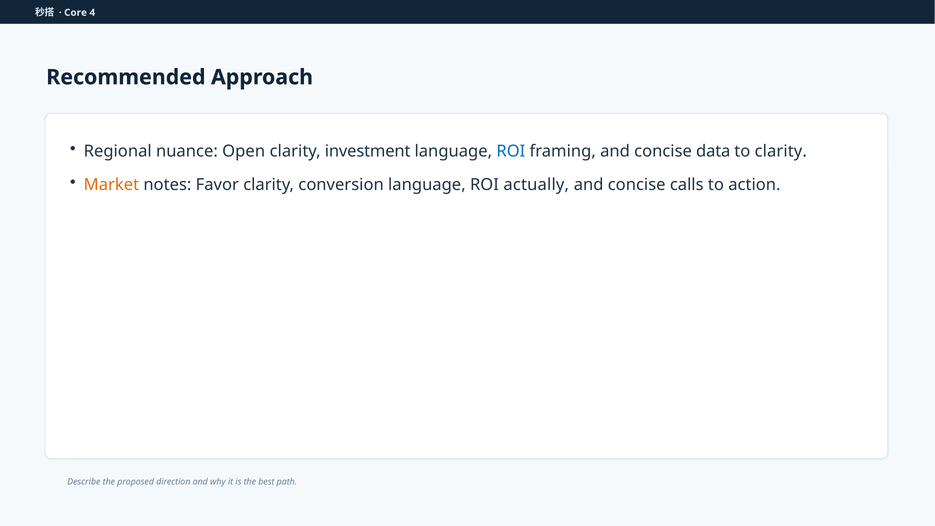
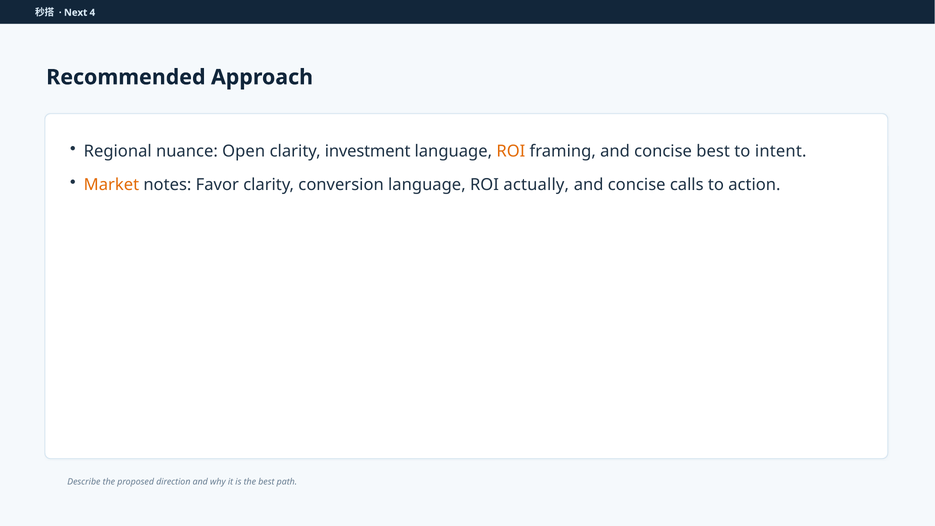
Core: Core -> Next (76, 13)
ROI colour: blue -> orange (511, 151)
concise data: data -> best (713, 151)
to clarity: clarity -> intent (781, 151)
